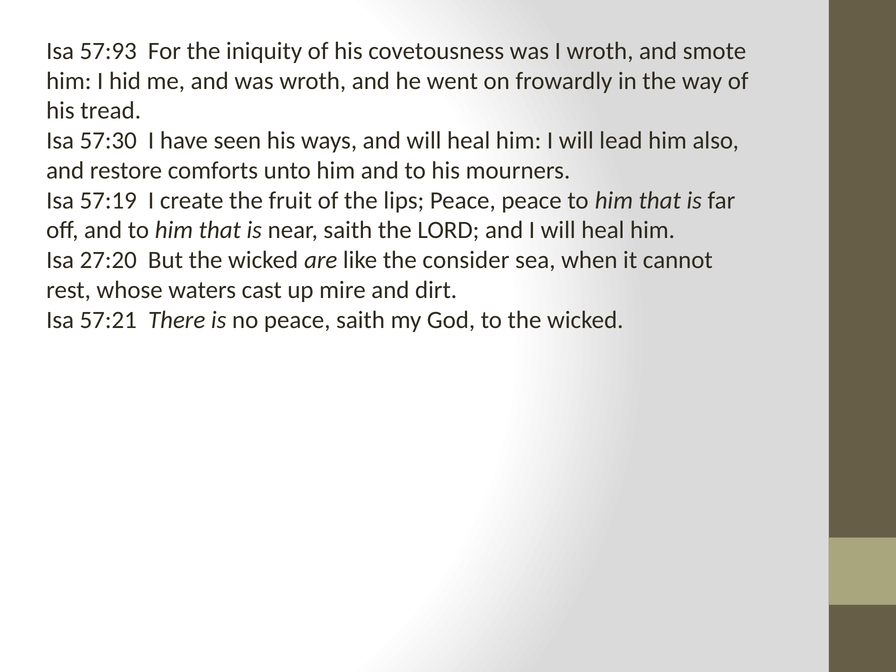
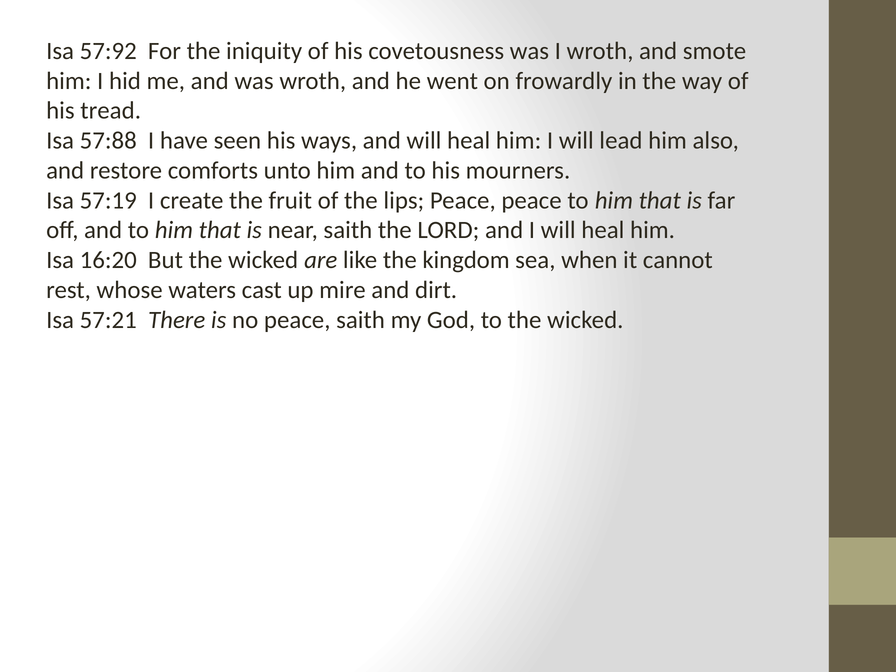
57:93: 57:93 -> 57:92 (108, 51)
57:30: 57:30 -> 57:88 (108, 141)
27:20: 27:20 -> 16:20 (108, 260)
consider: consider -> kingdom (466, 260)
